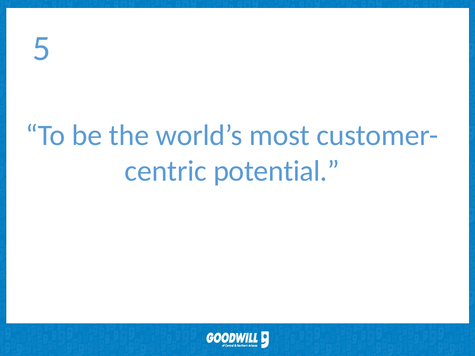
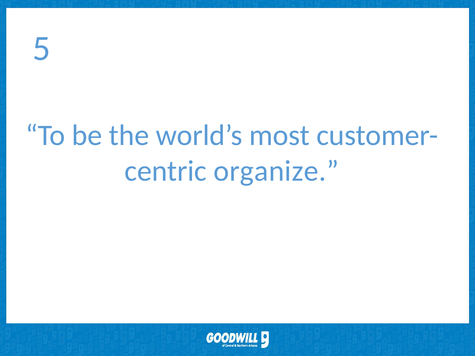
potential: potential -> organize (276, 171)
